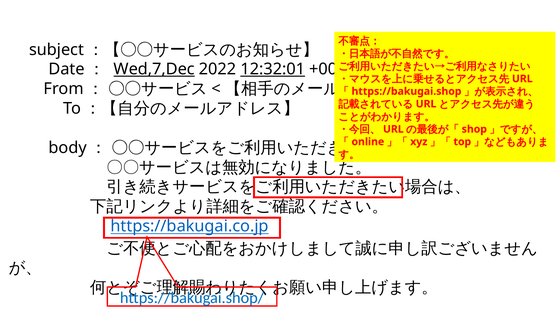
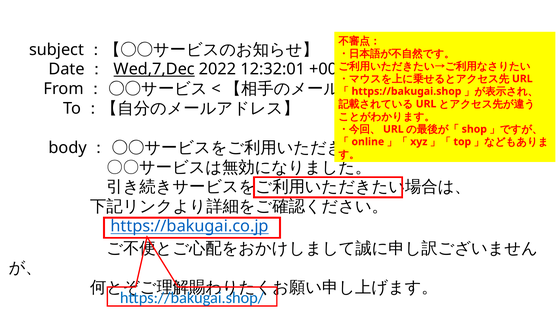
12:32:01 underline: present -> none (273, 69)
